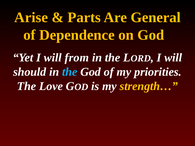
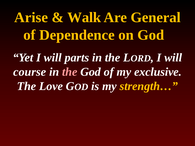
Parts: Parts -> Walk (84, 17)
from: from -> parts (77, 58)
should: should -> course (30, 72)
the colour: light blue -> pink (70, 72)
priorities: priorities -> exclusive (158, 72)
